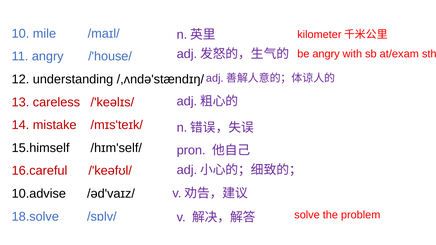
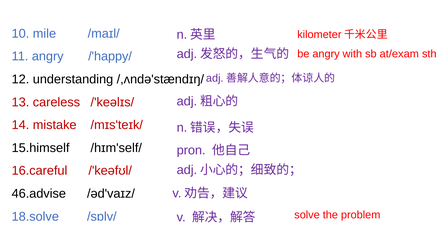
/'house/: /'house/ -> /'happy/ (110, 56)
10.advise: 10.advise -> 46.advise (39, 194)
